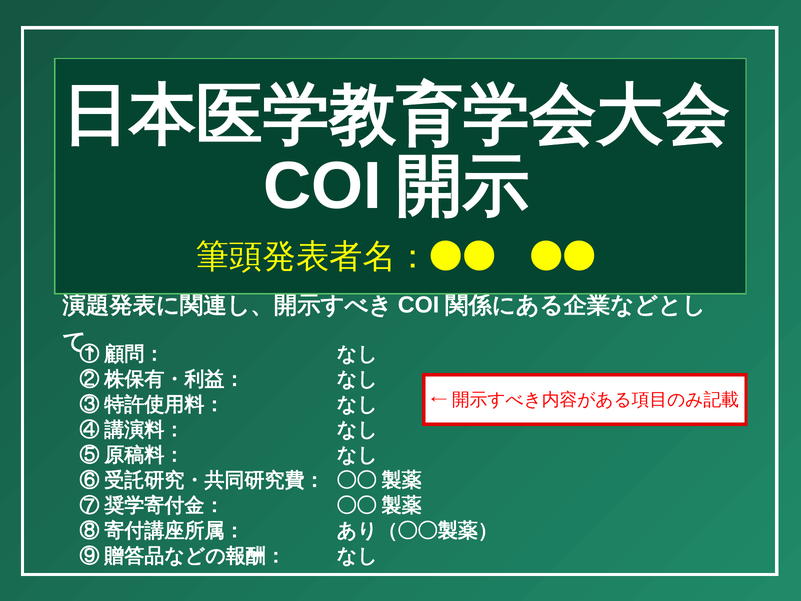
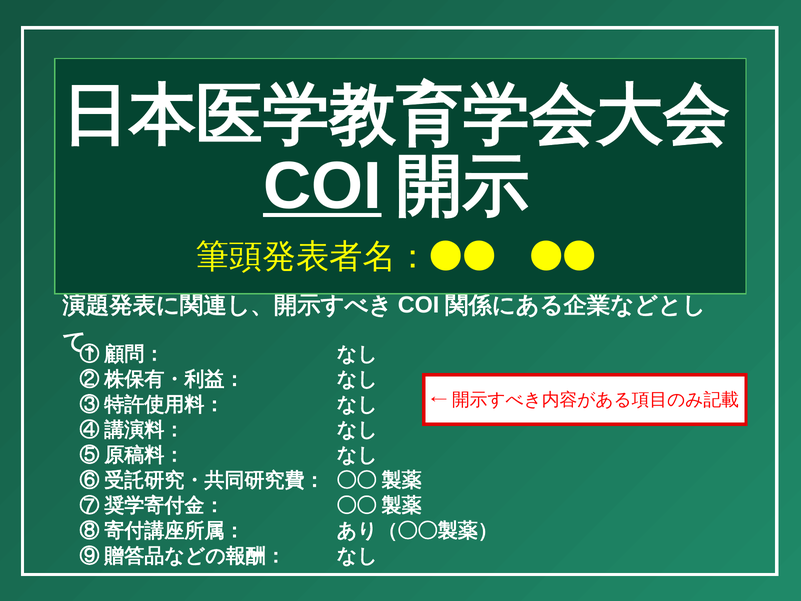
COI underline: none -> present (322, 186)
